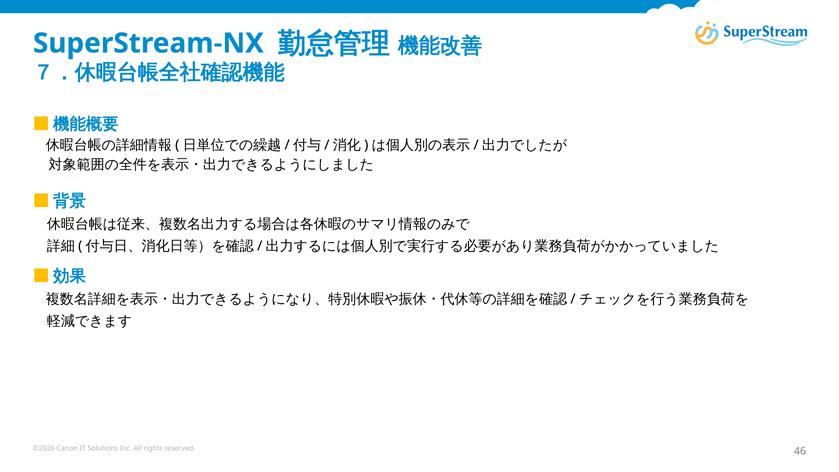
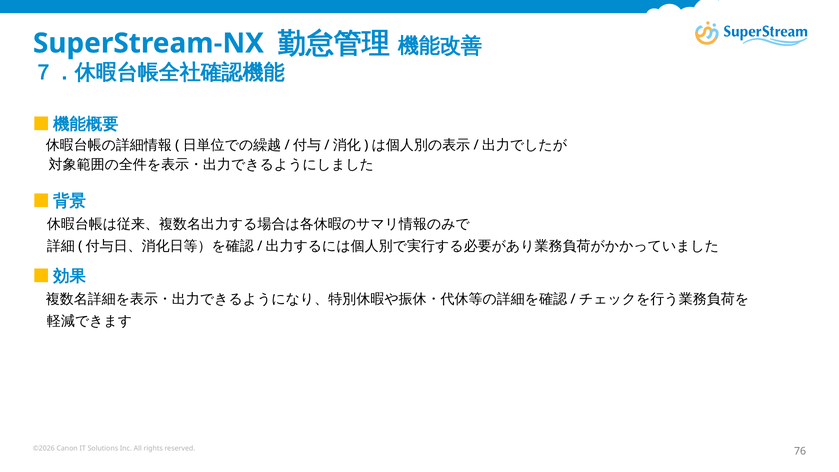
46: 46 -> 76 (800, 451)
